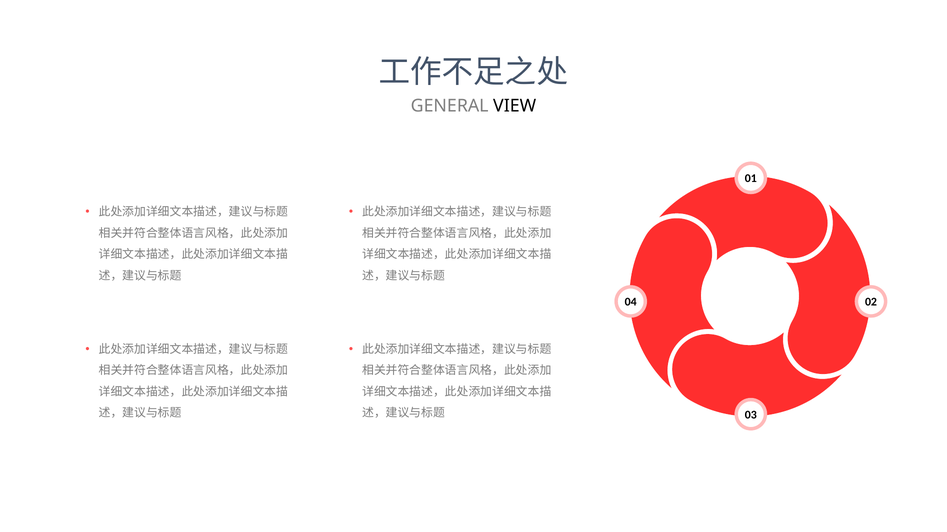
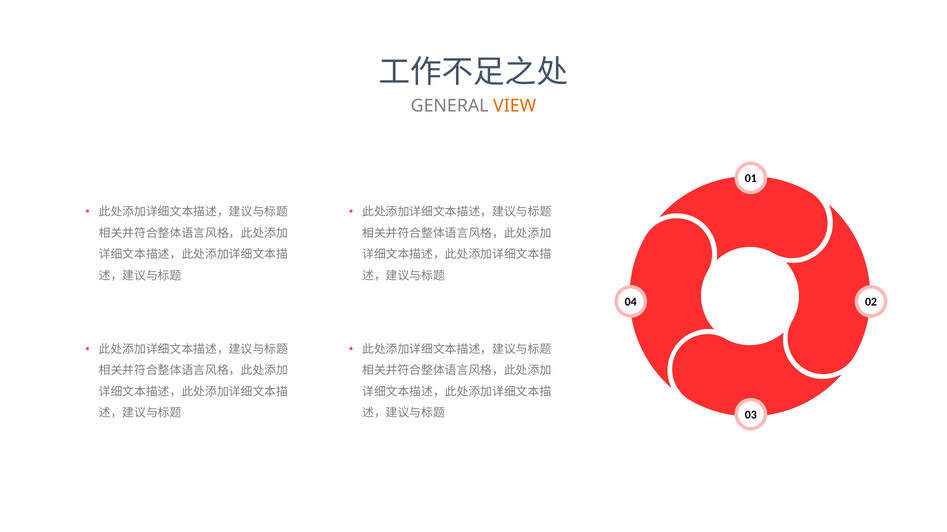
VIEW colour: black -> orange (515, 106)
